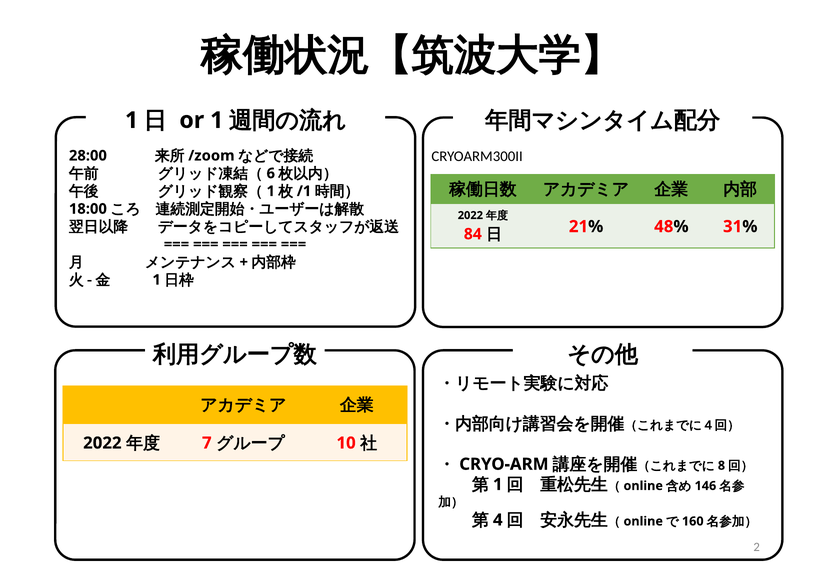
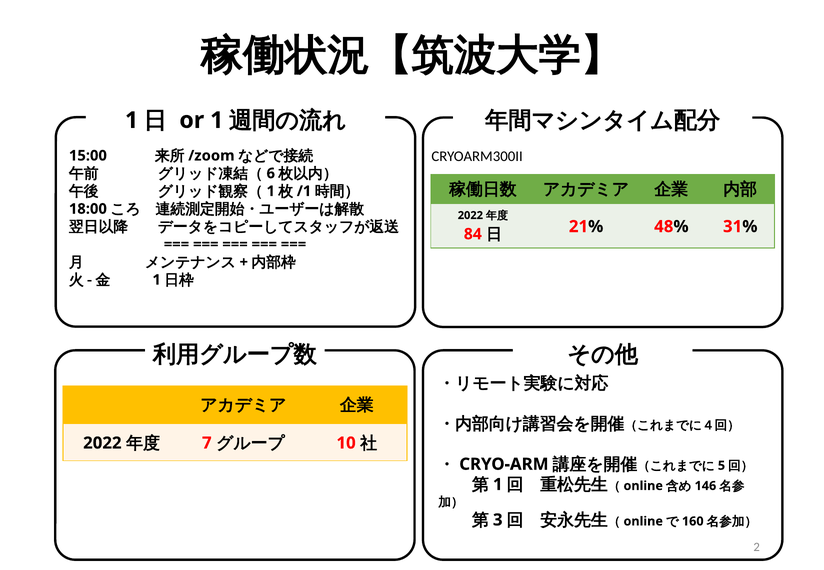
28:00: 28:00 -> 15:00 (88, 156)
8: 8 -> 5 (721, 466)
4: 4 -> 3 (498, 520)
